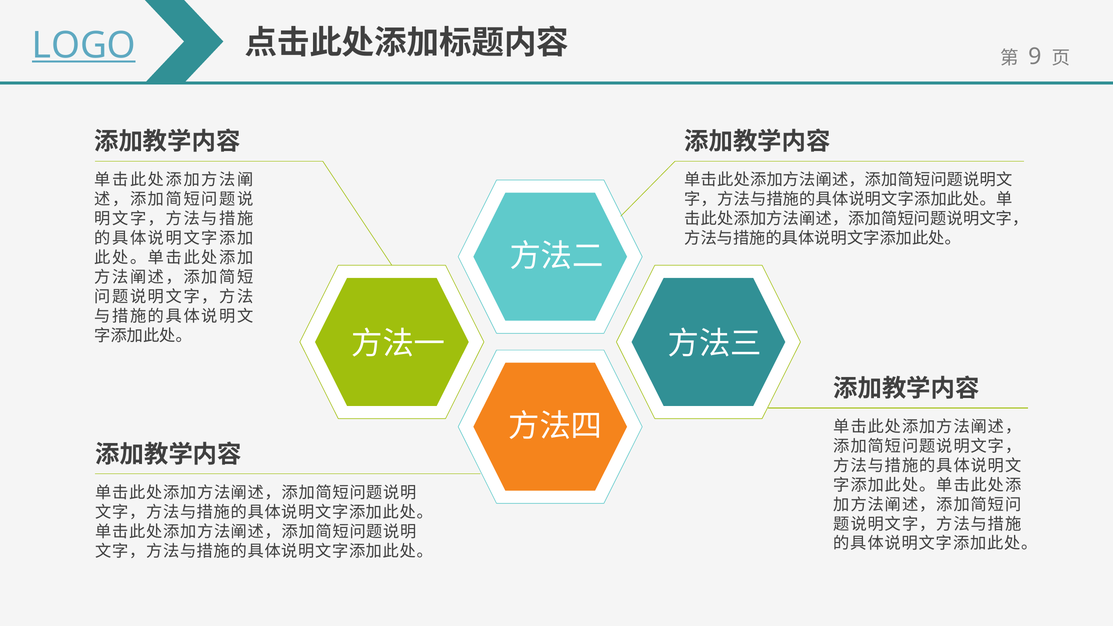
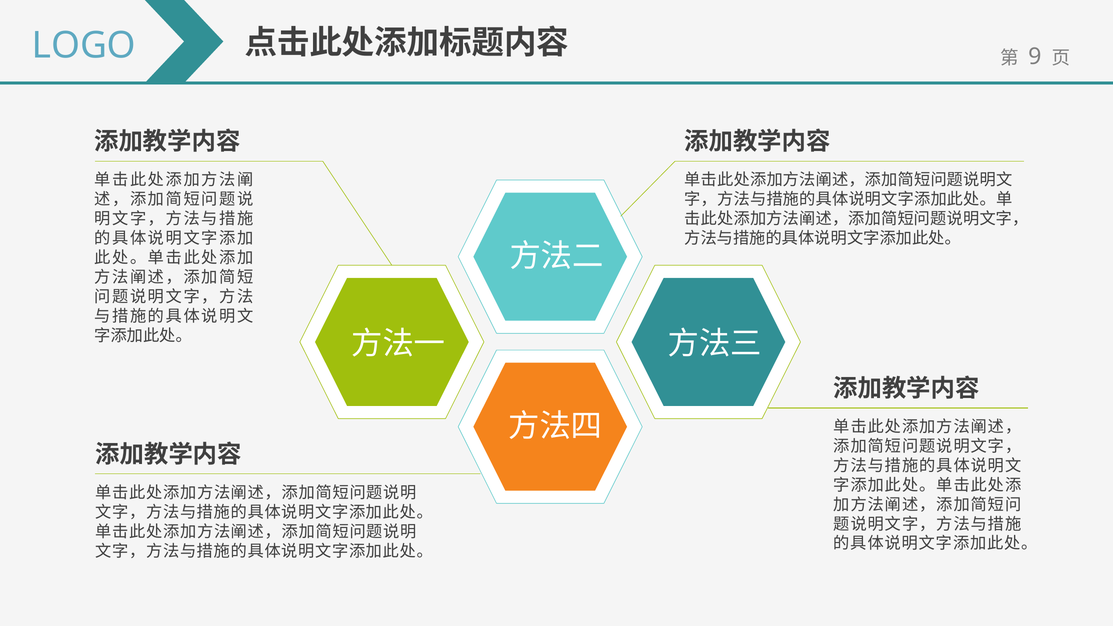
LOGO underline: present -> none (84, 45)
